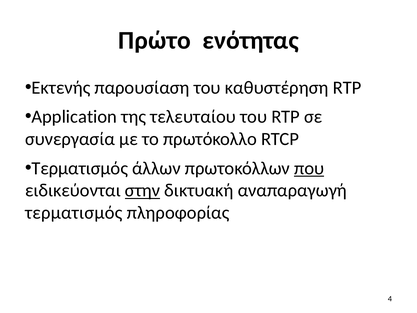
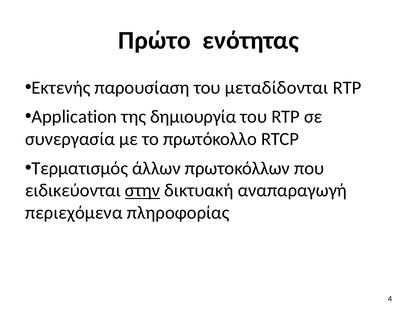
καθυστέρηση: καθυστέρηση -> μεταδίδονται (277, 87)
τελευταίου: τελευταίου -> δημιουργία (193, 117)
που underline: present -> none (309, 168)
τερματισμός: τερματισμός -> περιεχόμενα (74, 213)
